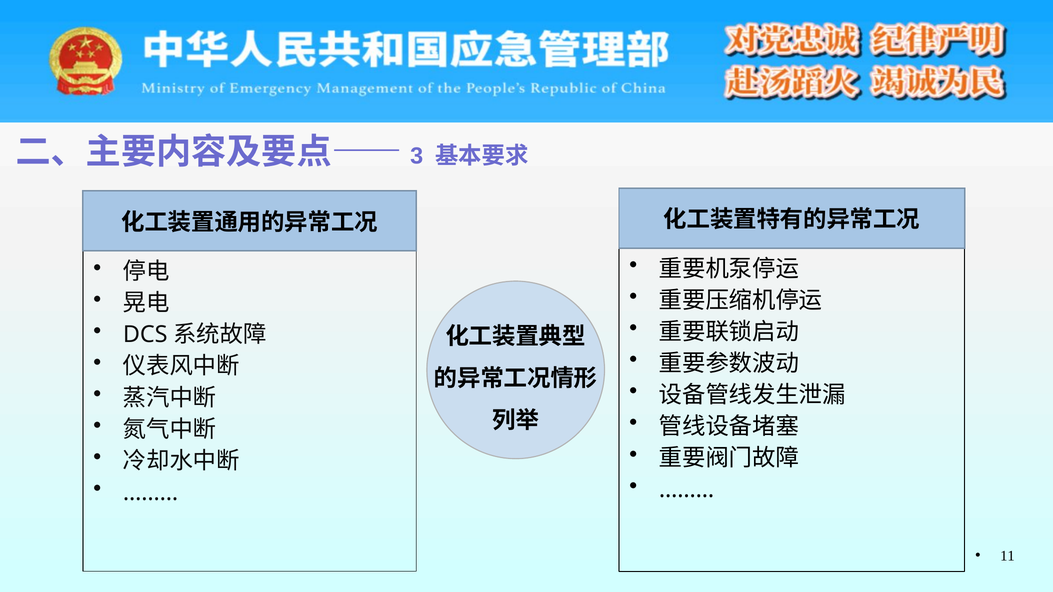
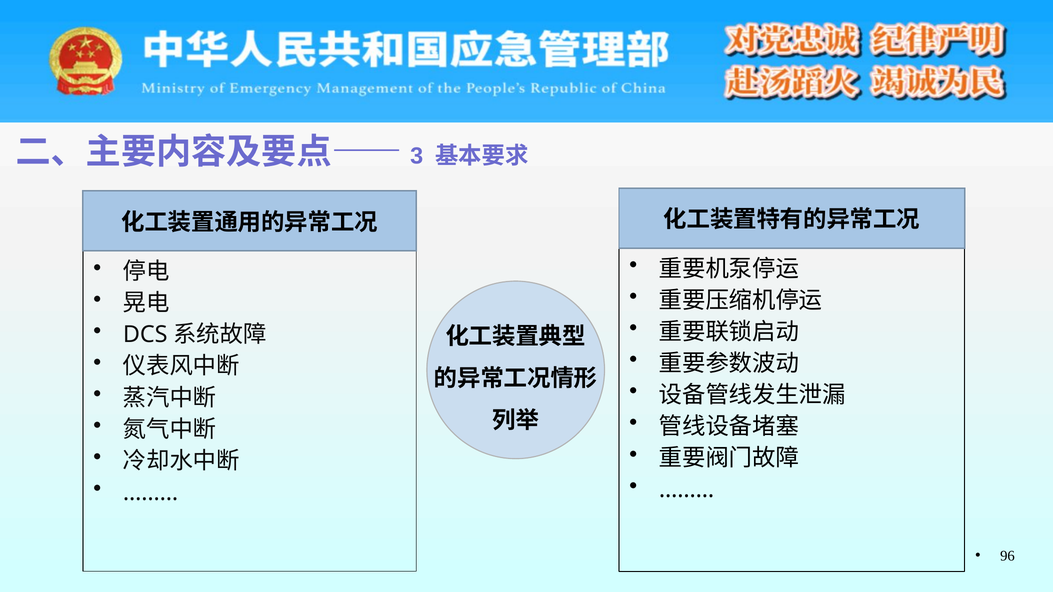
11: 11 -> 96 (1007, 556)
